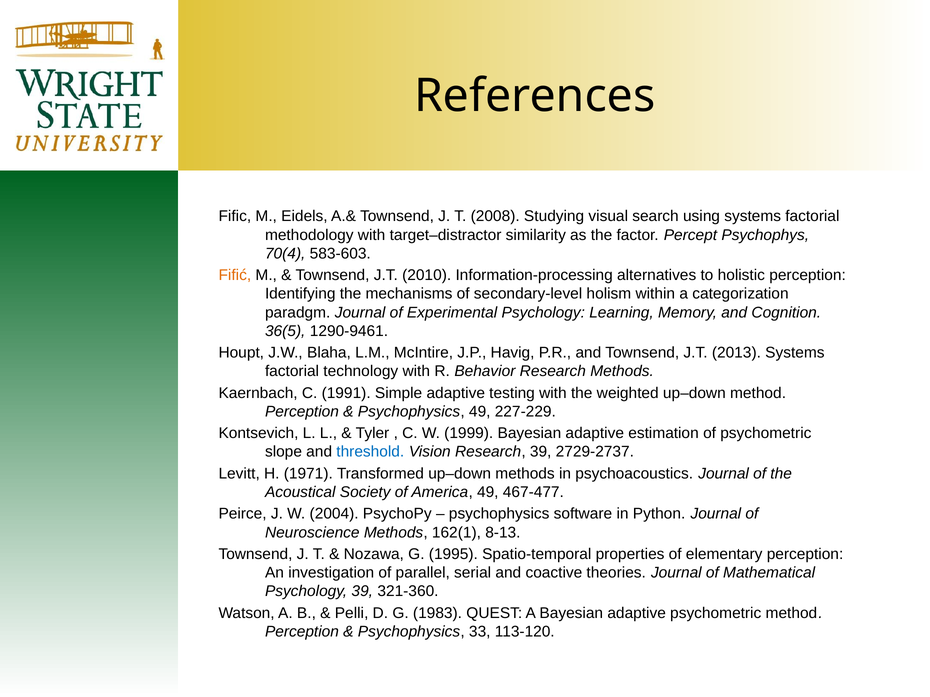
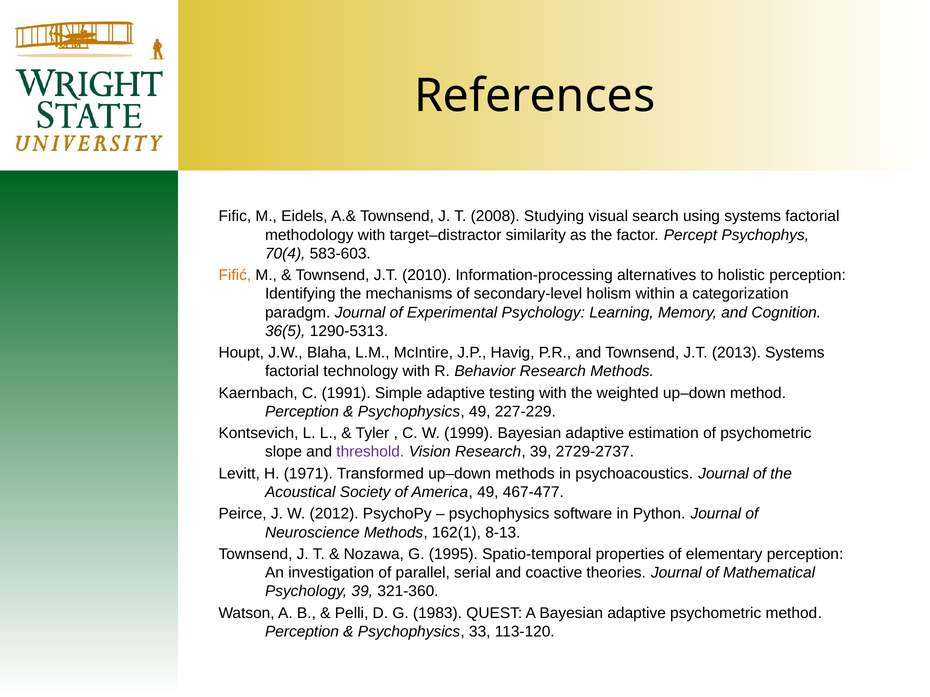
1290-9461: 1290-9461 -> 1290-5313 (349, 331)
threshold colour: blue -> purple (370, 452)
2004: 2004 -> 2012 (334, 514)
